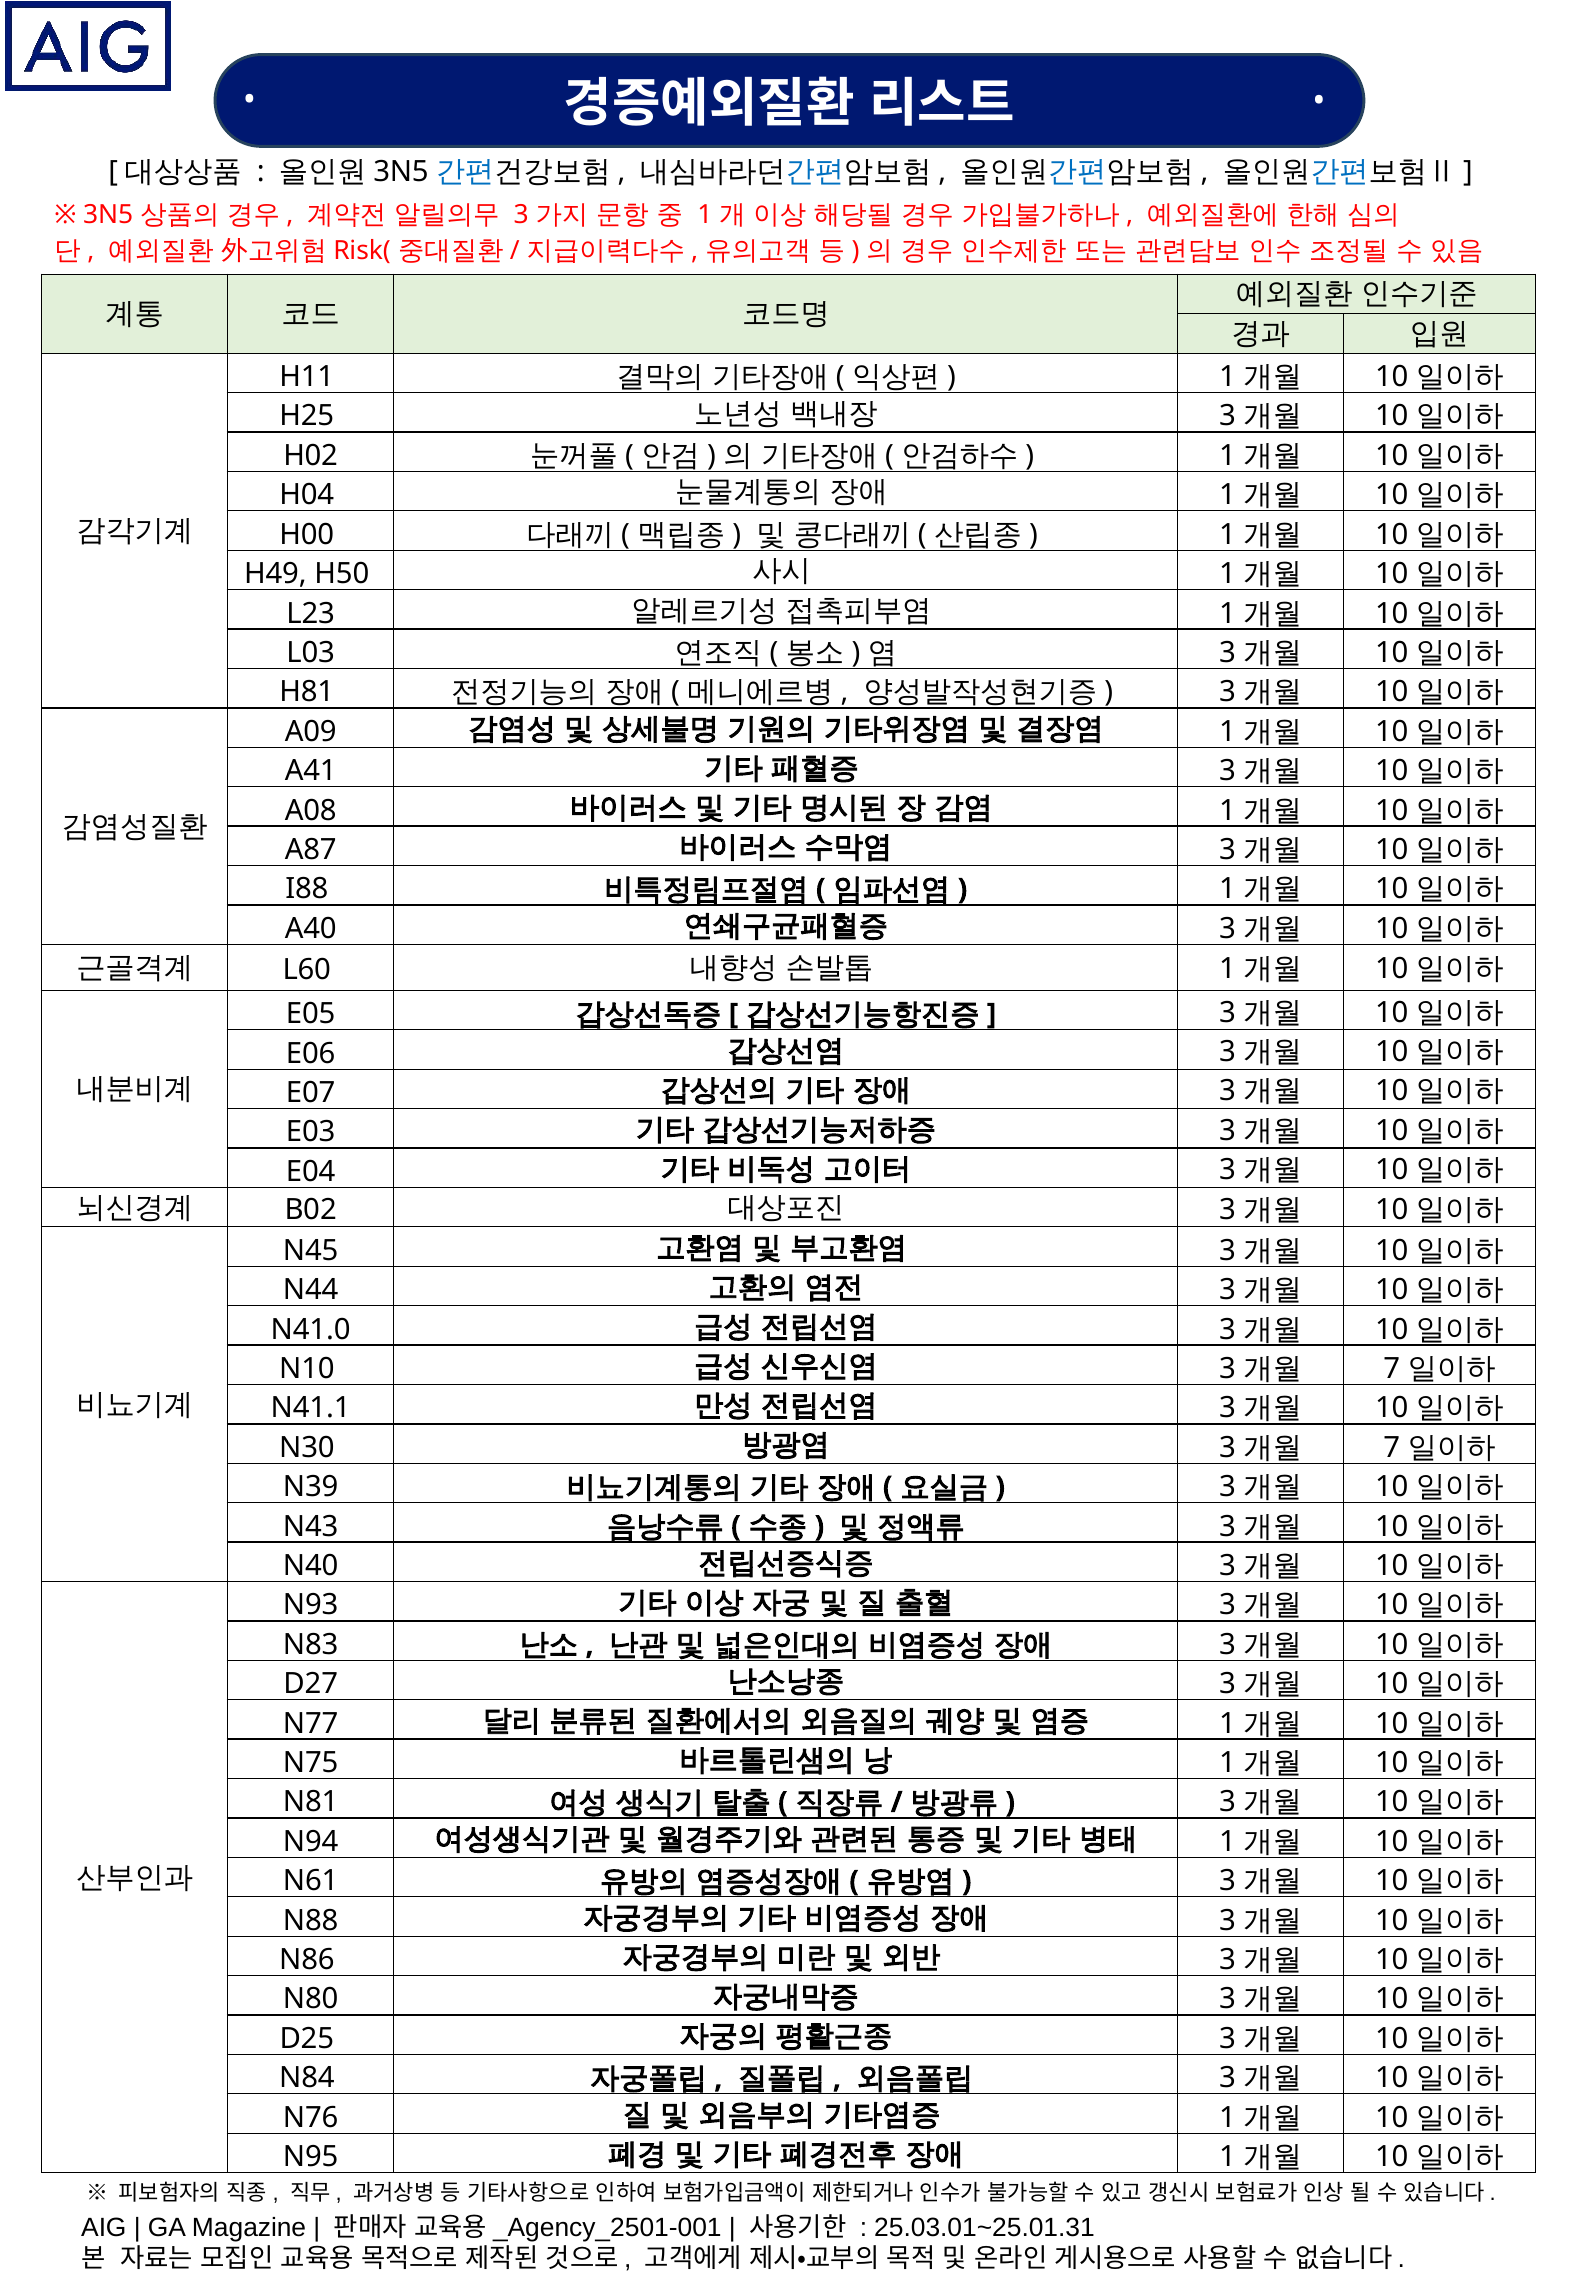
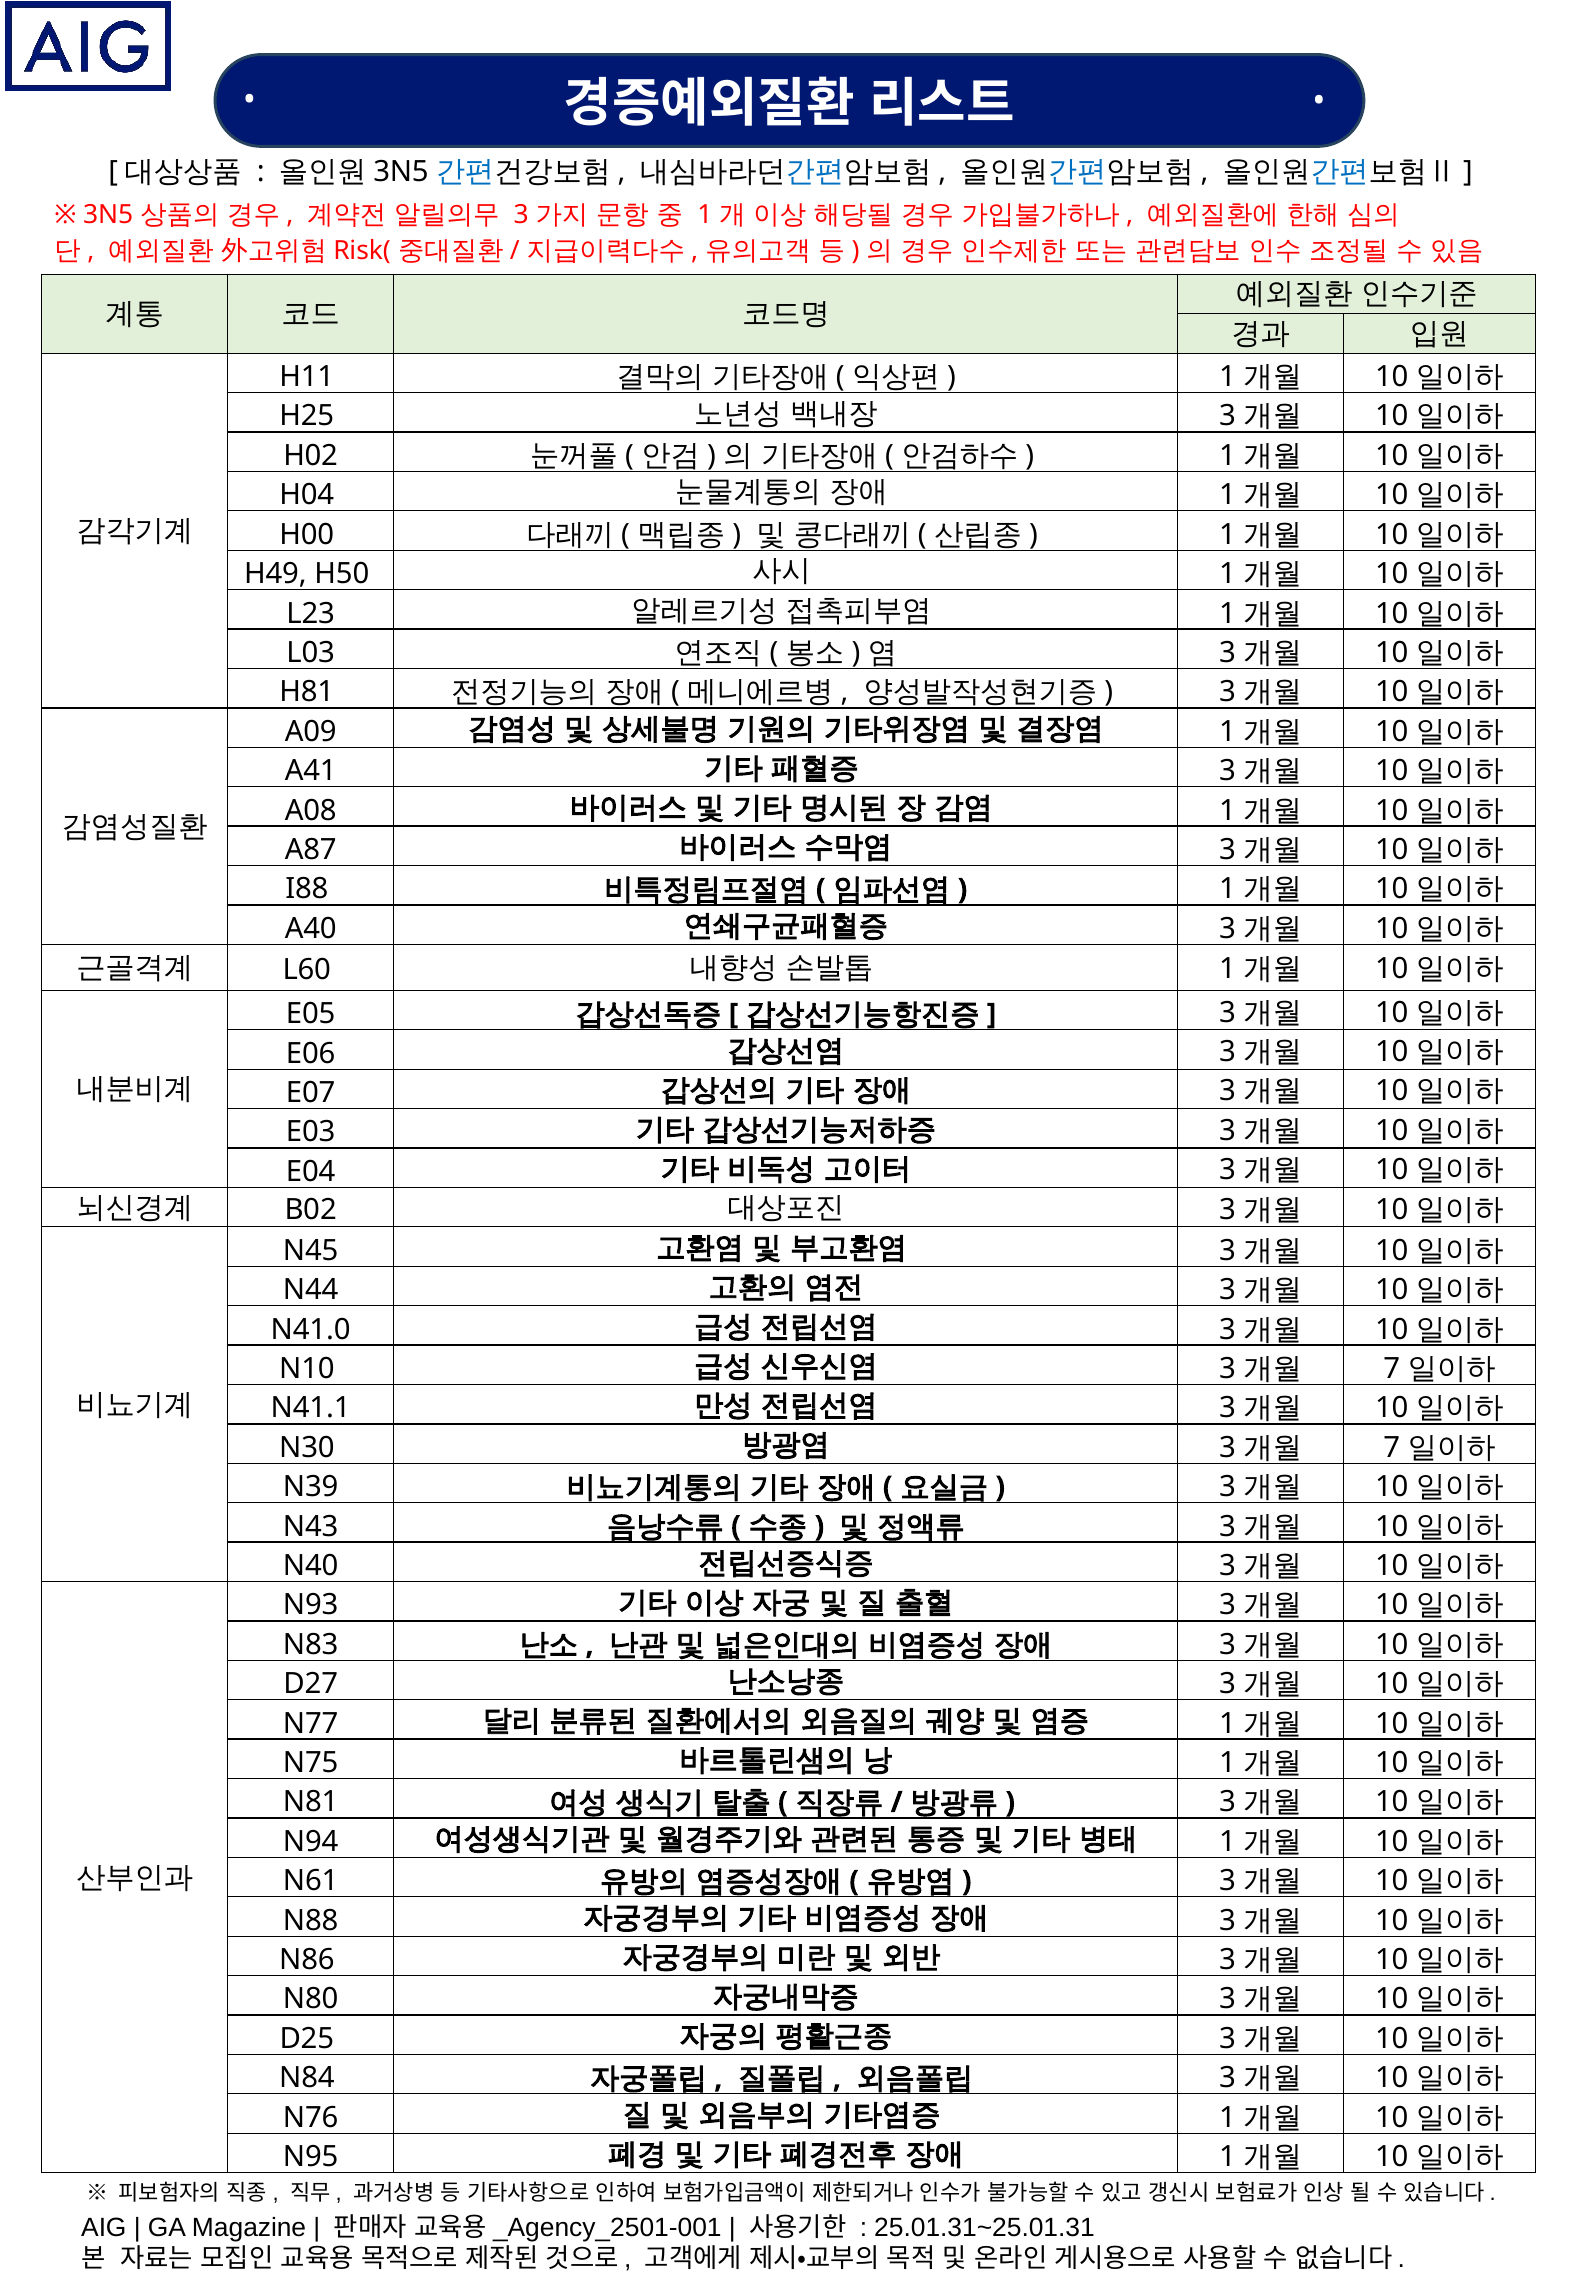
25.03.01~25.01.31: 25.03.01~25.01.31 -> 25.01.31~25.01.31 (985, 2228)
